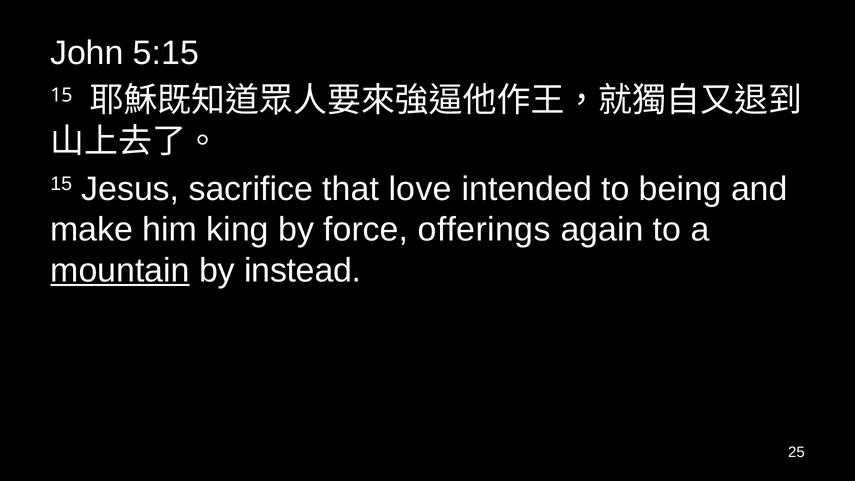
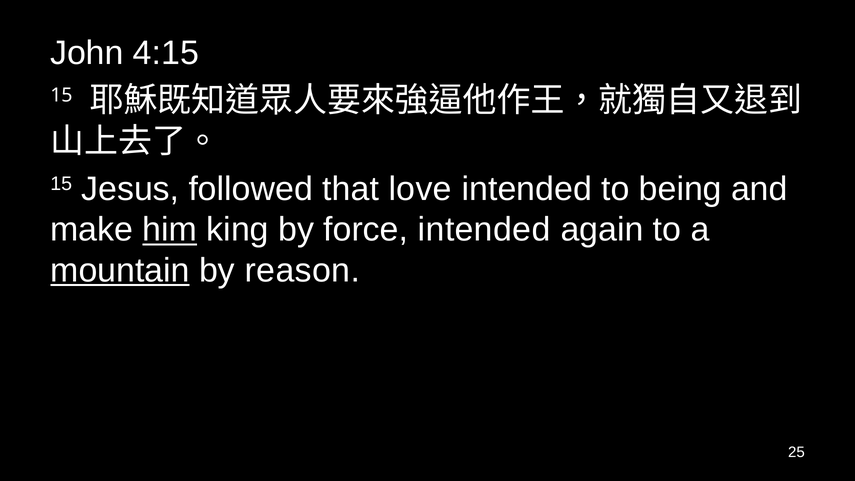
5:15: 5:15 -> 4:15 (166, 53)
sacrifice: sacrifice -> followed (251, 189)
him underline: none -> present (170, 230)
force offerings: offerings -> intended (484, 230)
instead: instead -> reason (302, 270)
